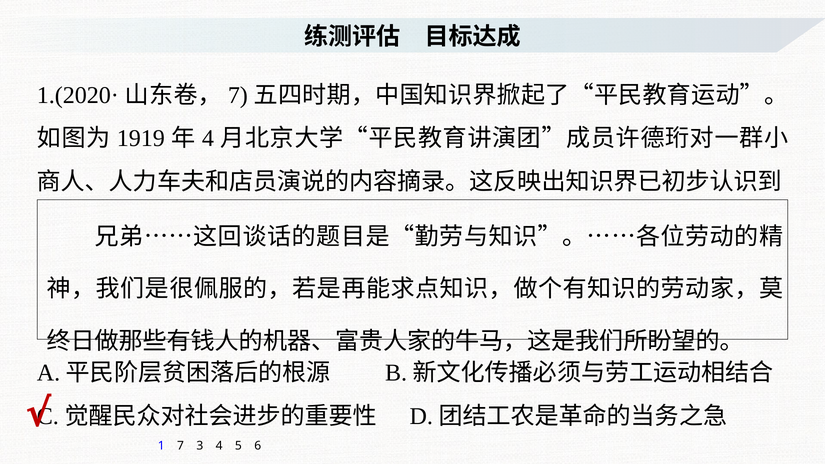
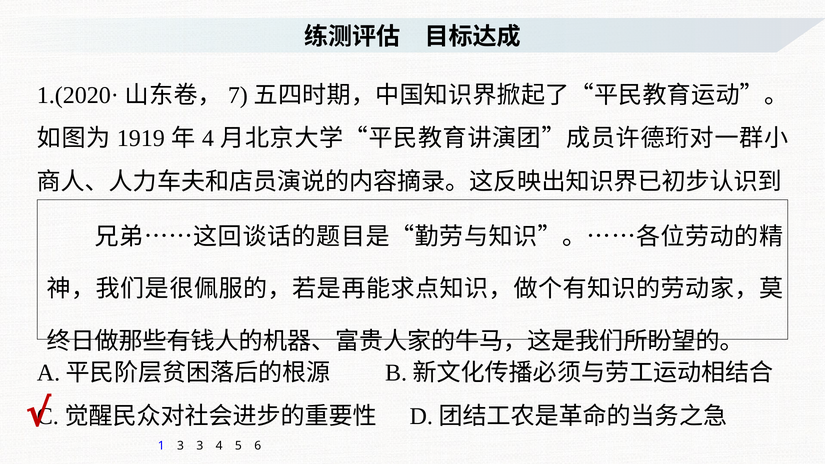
1 7: 7 -> 3 (181, 446)
